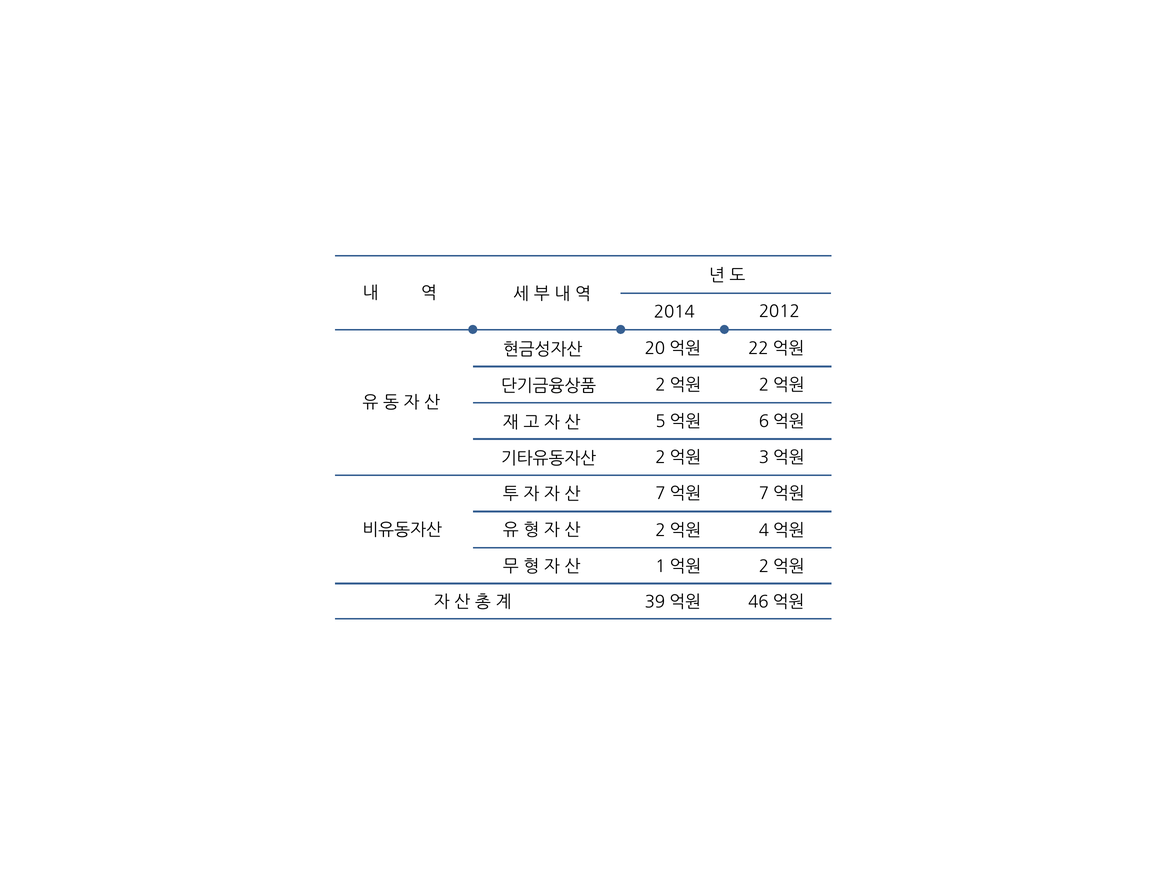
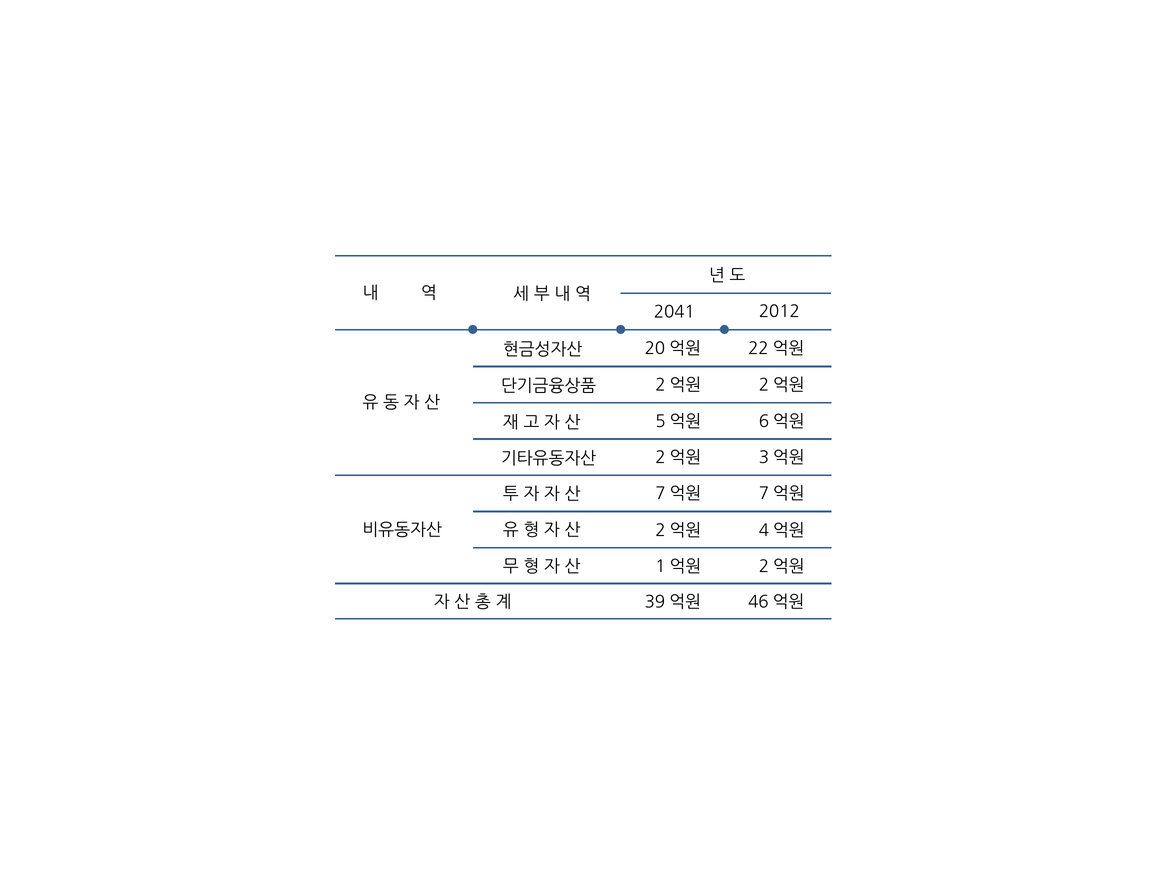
2014: 2014 -> 2041 (674, 312)
